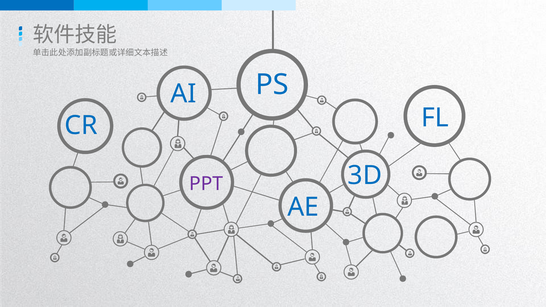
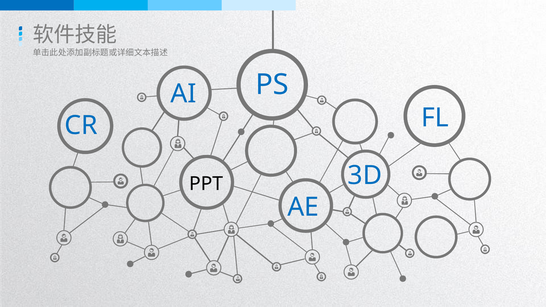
PPT colour: purple -> black (206, 184)
